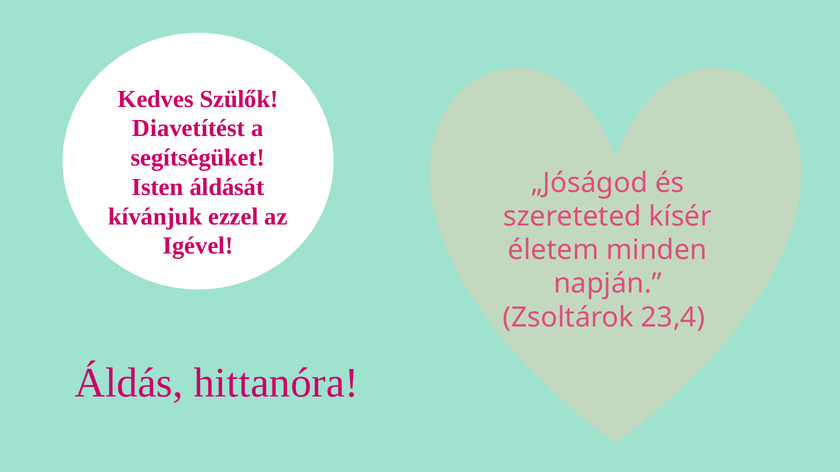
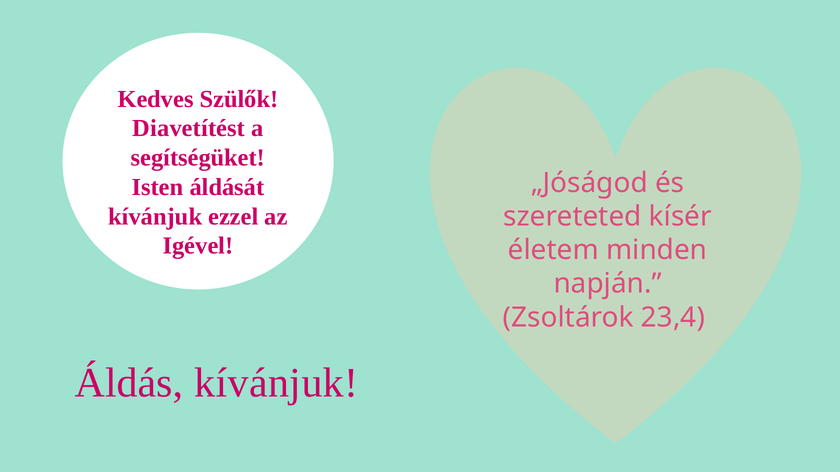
Áldás hittanóra: hittanóra -> kívánjuk (276, 383)
